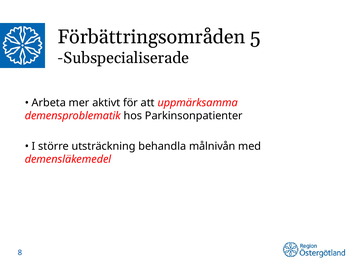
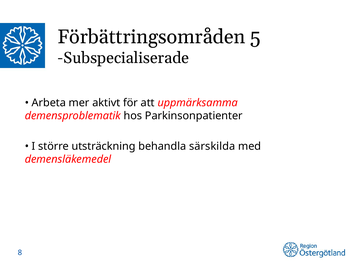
målnivån: målnivån -> särskilda (212, 146)
